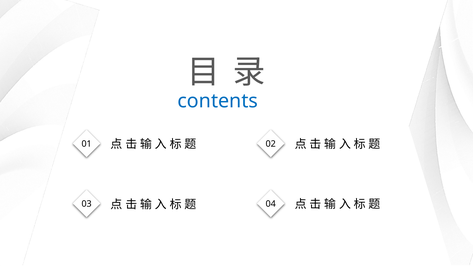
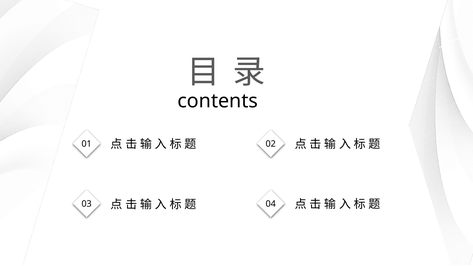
contents colour: blue -> black (218, 101)
